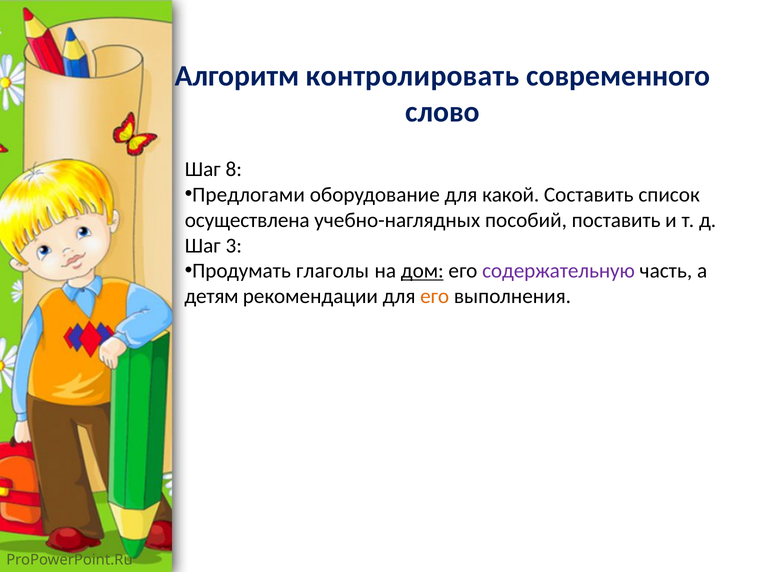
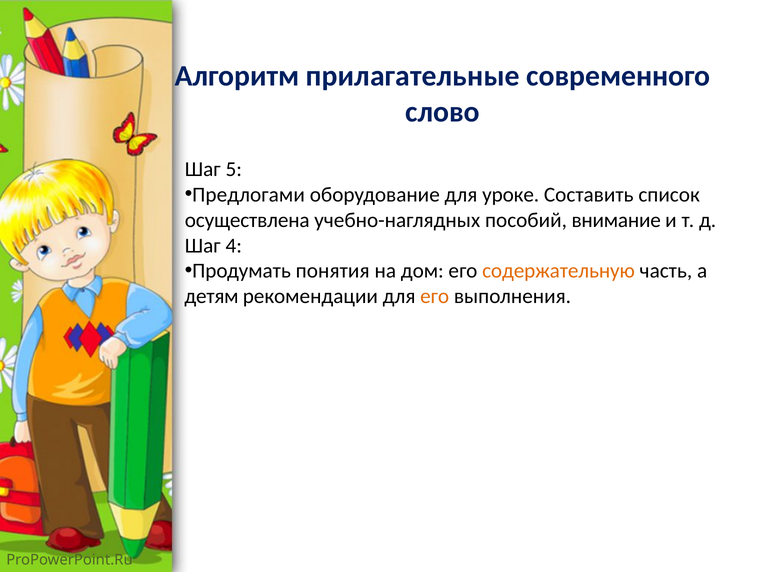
контролировать: контролировать -> прилагательные (413, 76)
8: 8 -> 5 (234, 169)
какой: какой -> уроке (511, 195)
поставить: поставить -> внимание (616, 220)
3: 3 -> 4 (234, 246)
глаголы: глаголы -> понятия (333, 271)
дом underline: present -> none (422, 271)
содержательную colour: purple -> orange (559, 271)
